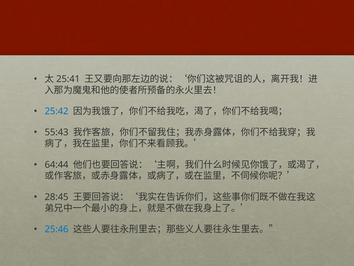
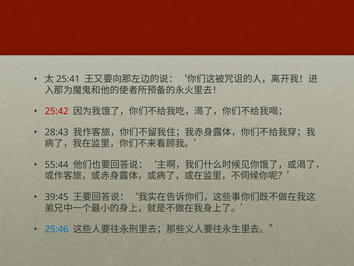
25:42 colour: blue -> red (57, 111)
55:43: 55:43 -> 28:43 (57, 132)
64:44: 64:44 -> 55:44 (57, 164)
28:45: 28:45 -> 39:45 (57, 197)
